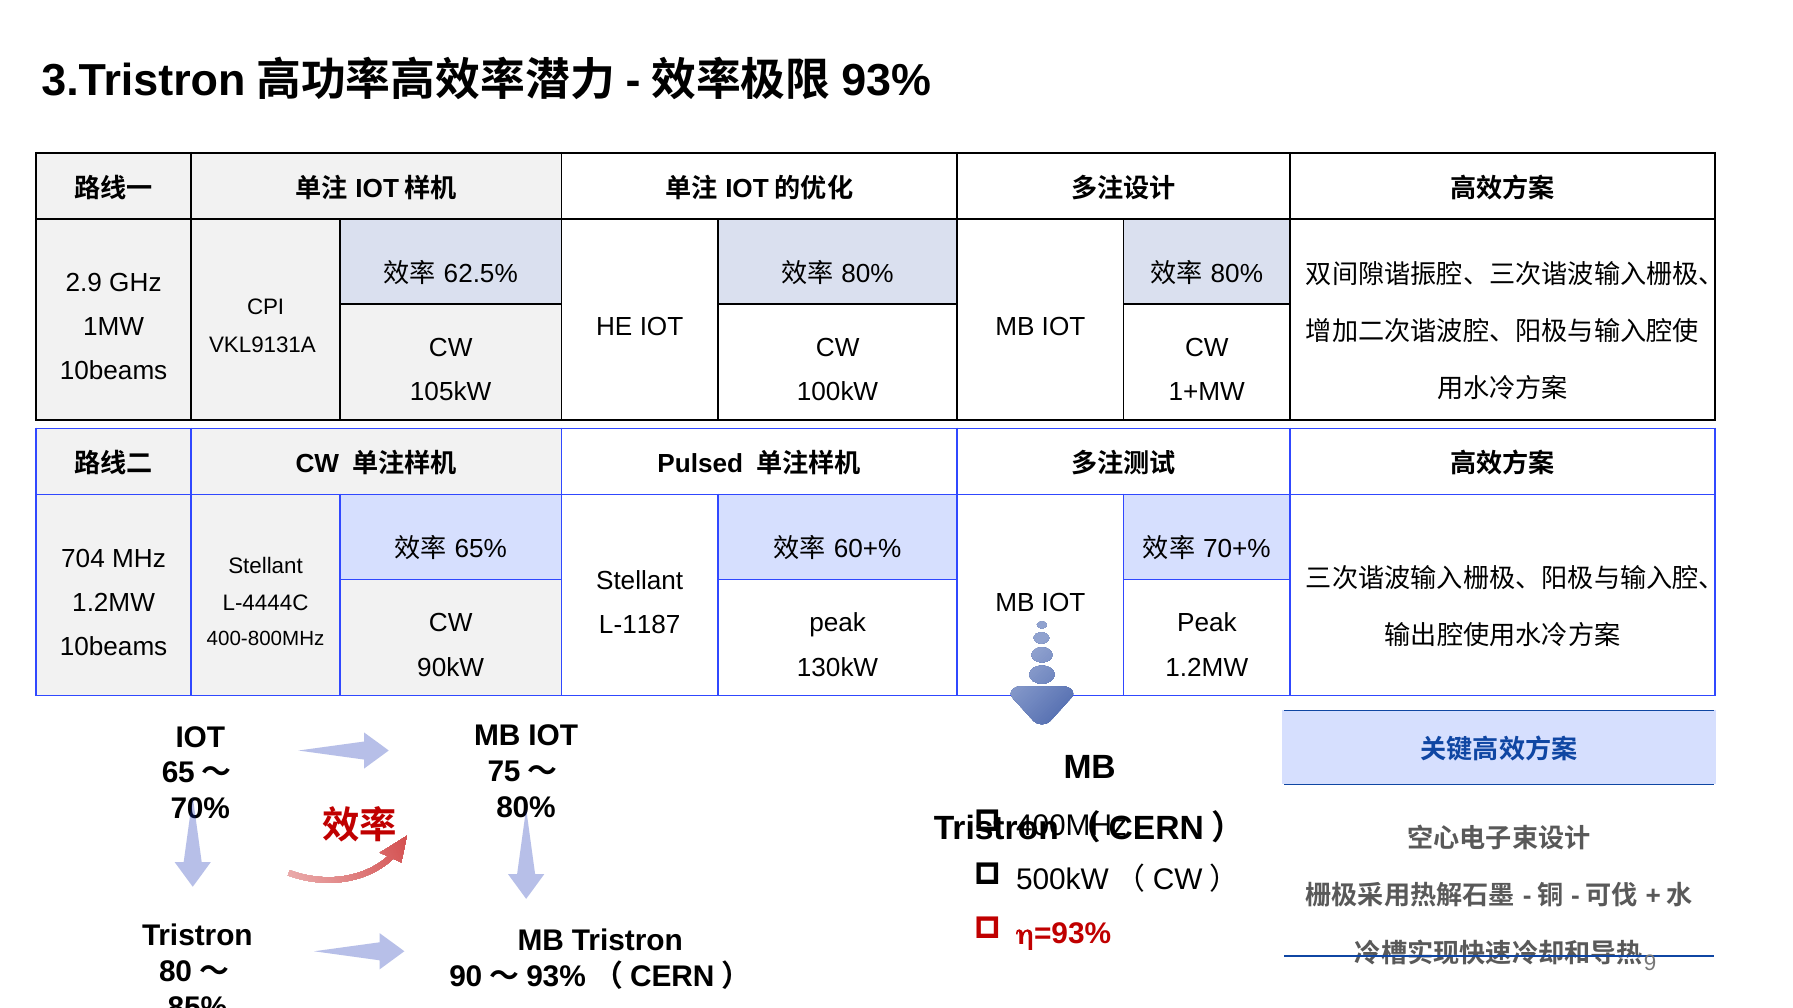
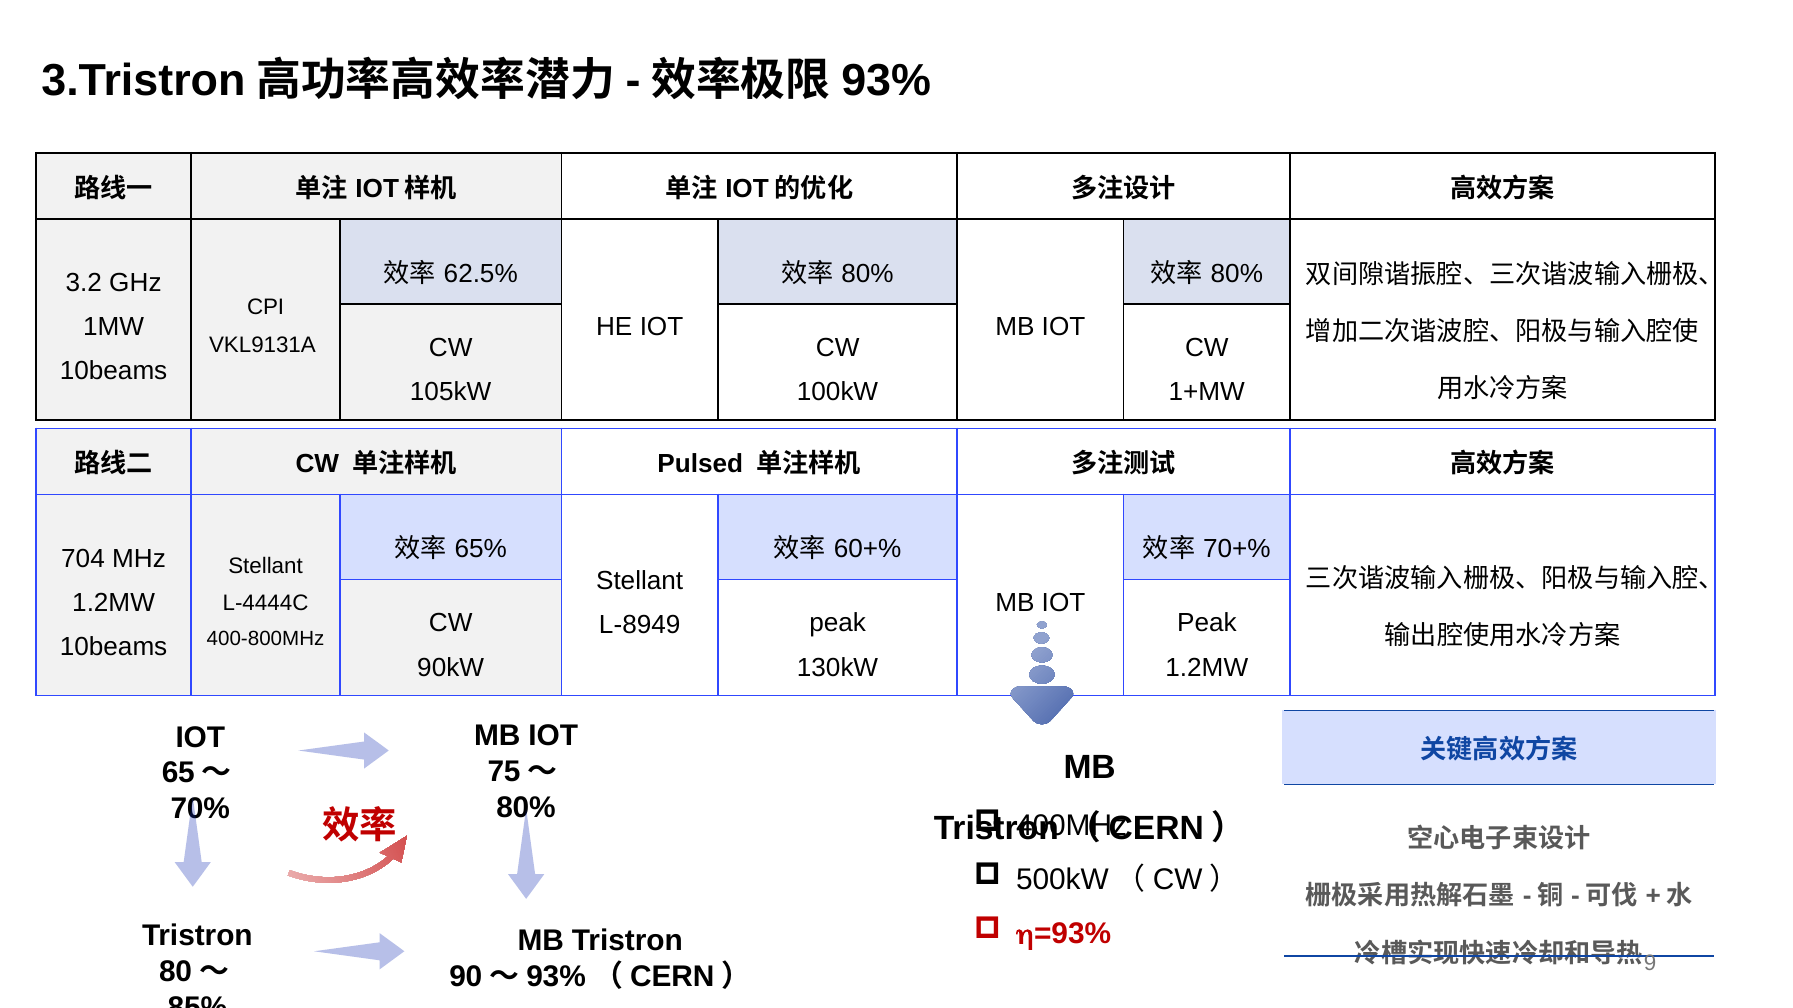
2.9: 2.9 -> 3.2 (84, 283)
L-1187: L-1187 -> L-8949 (640, 625)
